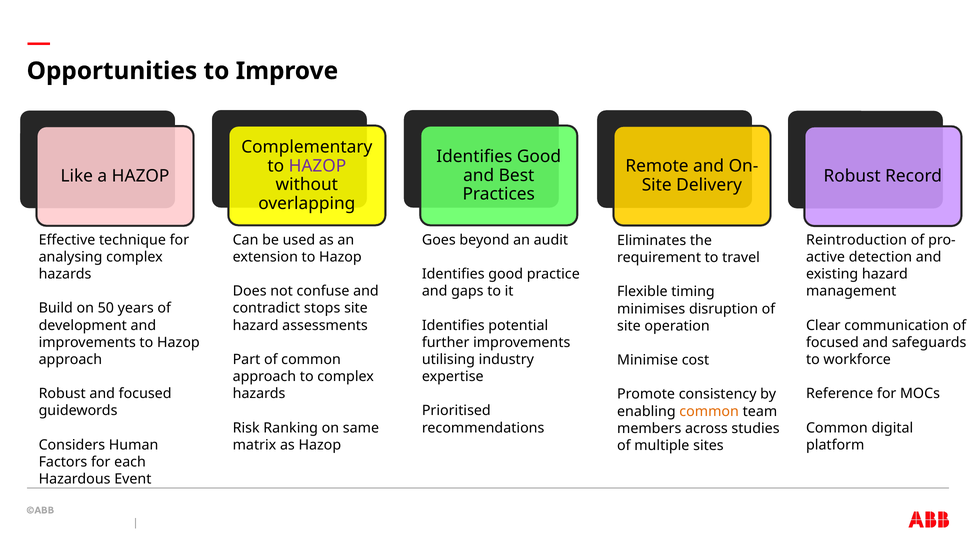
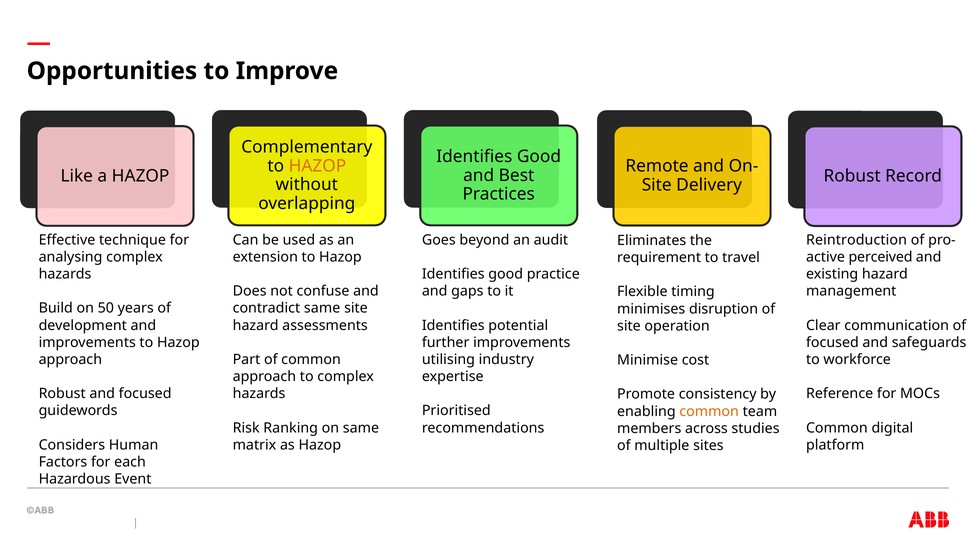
HAZOP colour: purple -> orange (317, 166)
detection: detection -> perceived (881, 257)
contradict stops: stops -> same (322, 308)
